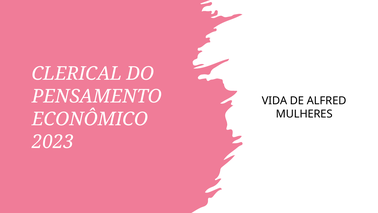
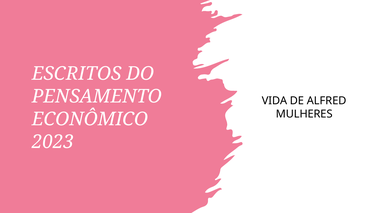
CLERICAL: CLERICAL -> ESCRITOS (77, 74)
